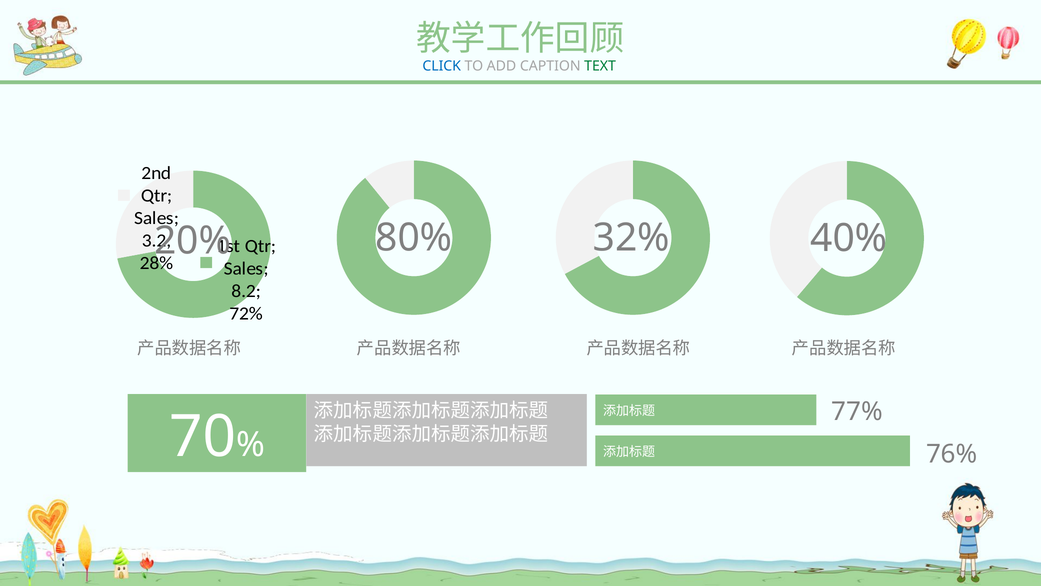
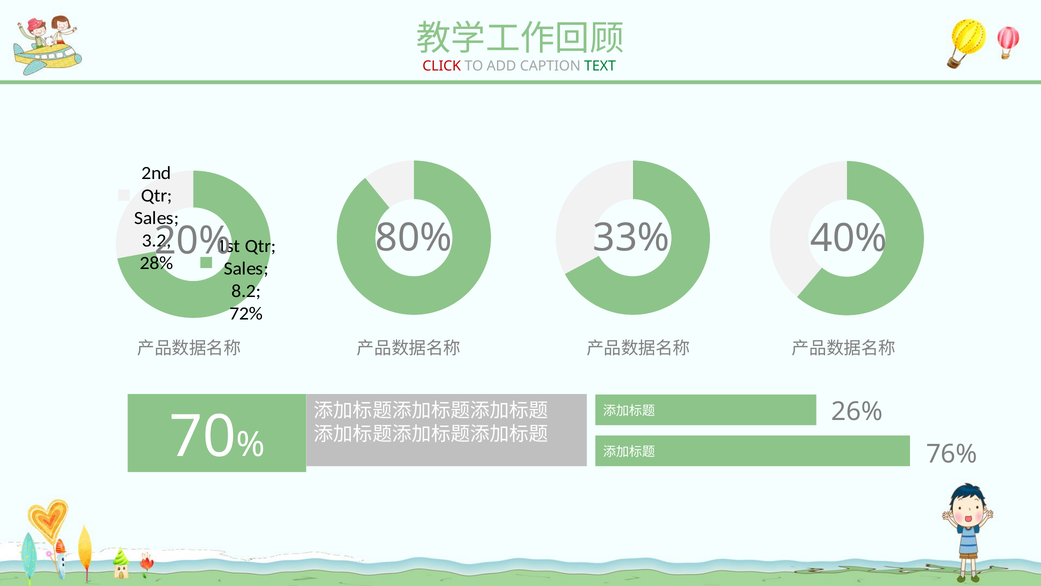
CLICK colour: blue -> red (442, 66)
32%: 32% -> 33% (631, 238)
77%: 77% -> 26% (857, 412)
